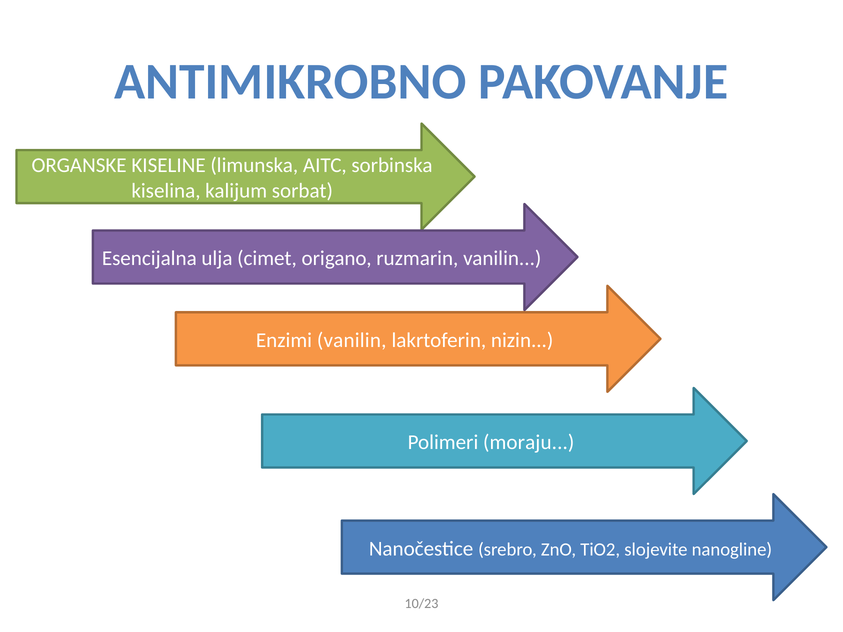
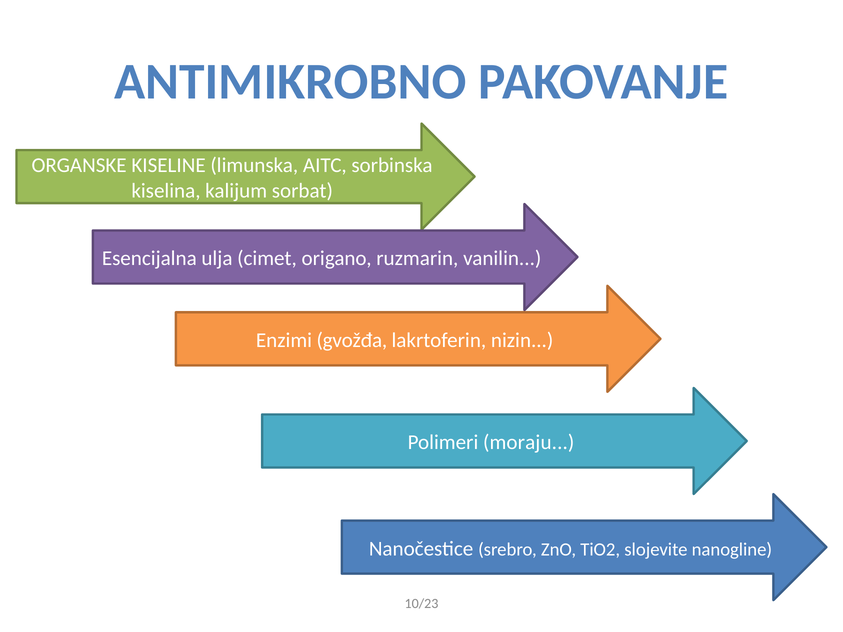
Enzimi vanilin: vanilin -> gvožđa (352, 340)
